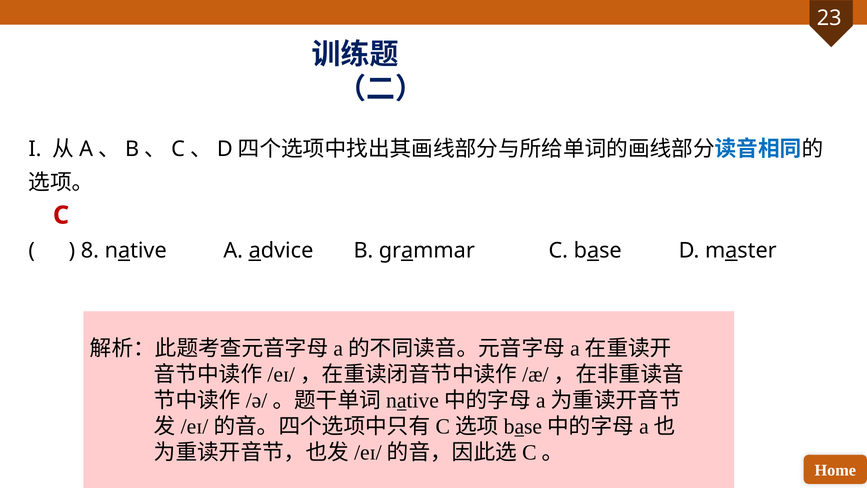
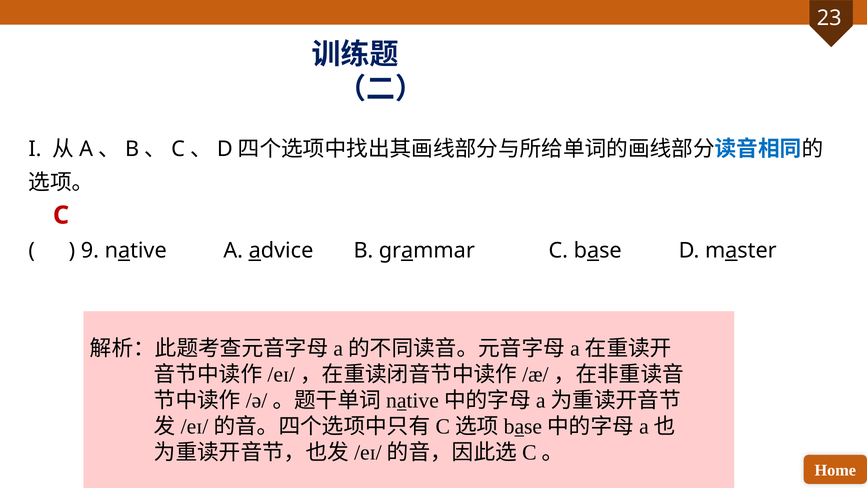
8: 8 -> 9 (90, 250)
